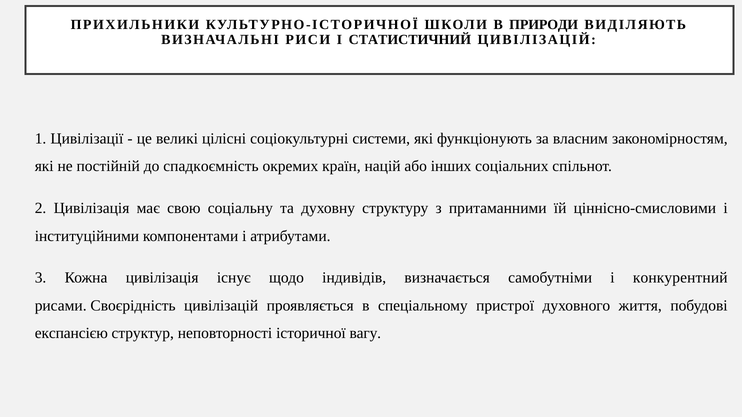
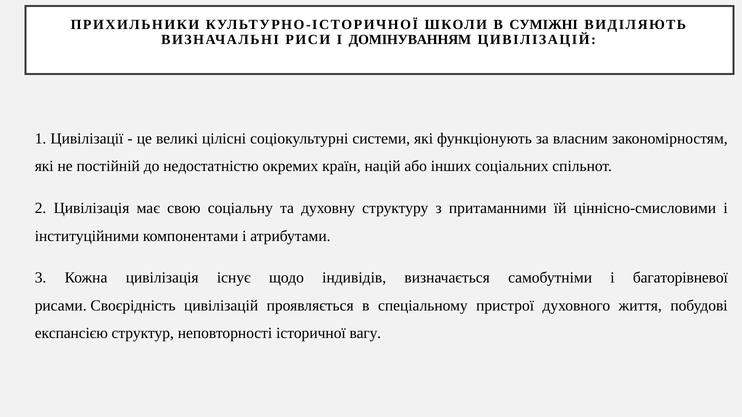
ПРИРОДИ: ПРИРОДИ -> СУМІЖНІ (544, 25)
СТАТИСТИЧНИЙ: СТАТИСТИЧНИЙ -> ДОМІНУВАННЯМ (410, 40)
спадкоємність: спадкоємність -> недостатністю (211, 166)
конкурентний: конкурентний -> багаторівневої (680, 278)
